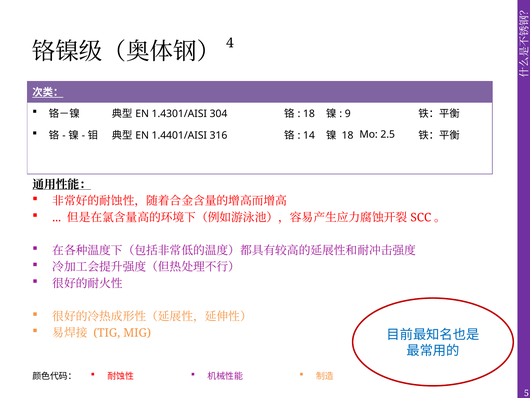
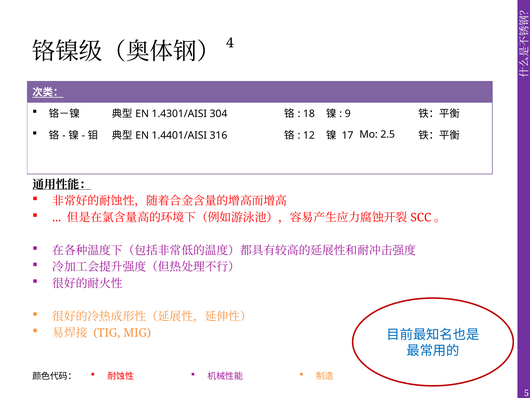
14: 14 -> 12 (309, 135)
18: 18 -> 17 (348, 135)
